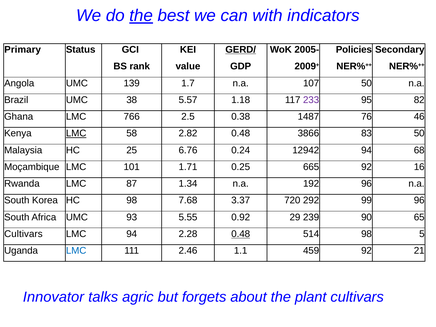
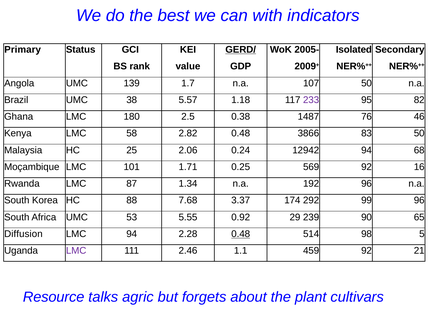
the underline: present -> none (141, 16)
Policies: Policies -> Isolated (354, 50)
766: 766 -> 180 (132, 117)
LMC underline: present -> none (76, 133)
6.76: 6.76 -> 2.06 (188, 150)
665: 665 -> 569 (311, 167)
HC 98: 98 -> 88 (132, 200)
720: 720 -> 174 (292, 200)
93: 93 -> 53 (132, 217)
Cultivars: Cultivars -> Diffusion (23, 234)
LMC colour: blue -> purple (76, 251)
Innovator: Innovator -> Resource (54, 297)
